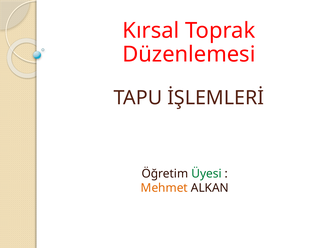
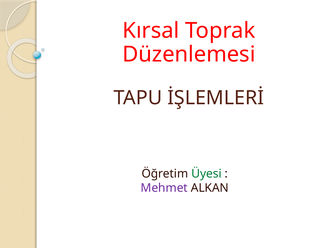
Mehmet colour: orange -> purple (164, 188)
